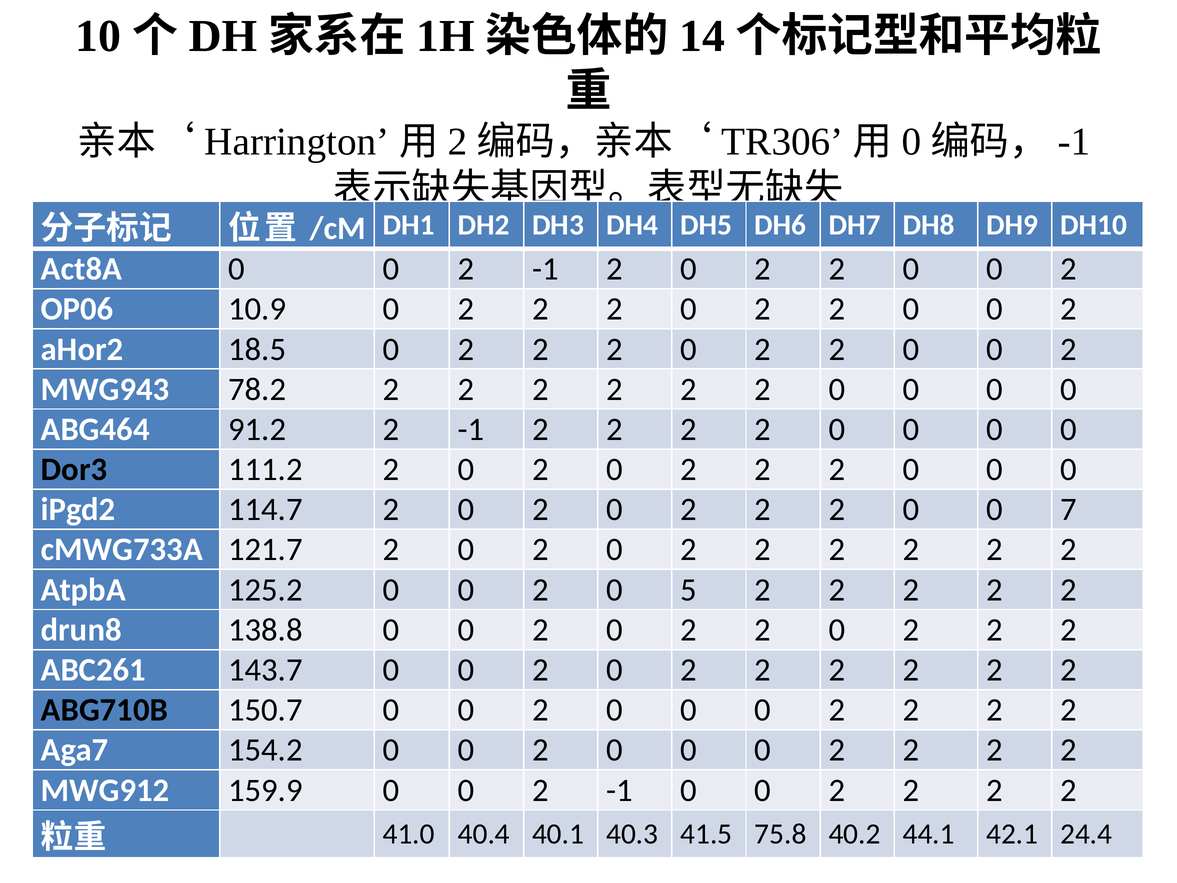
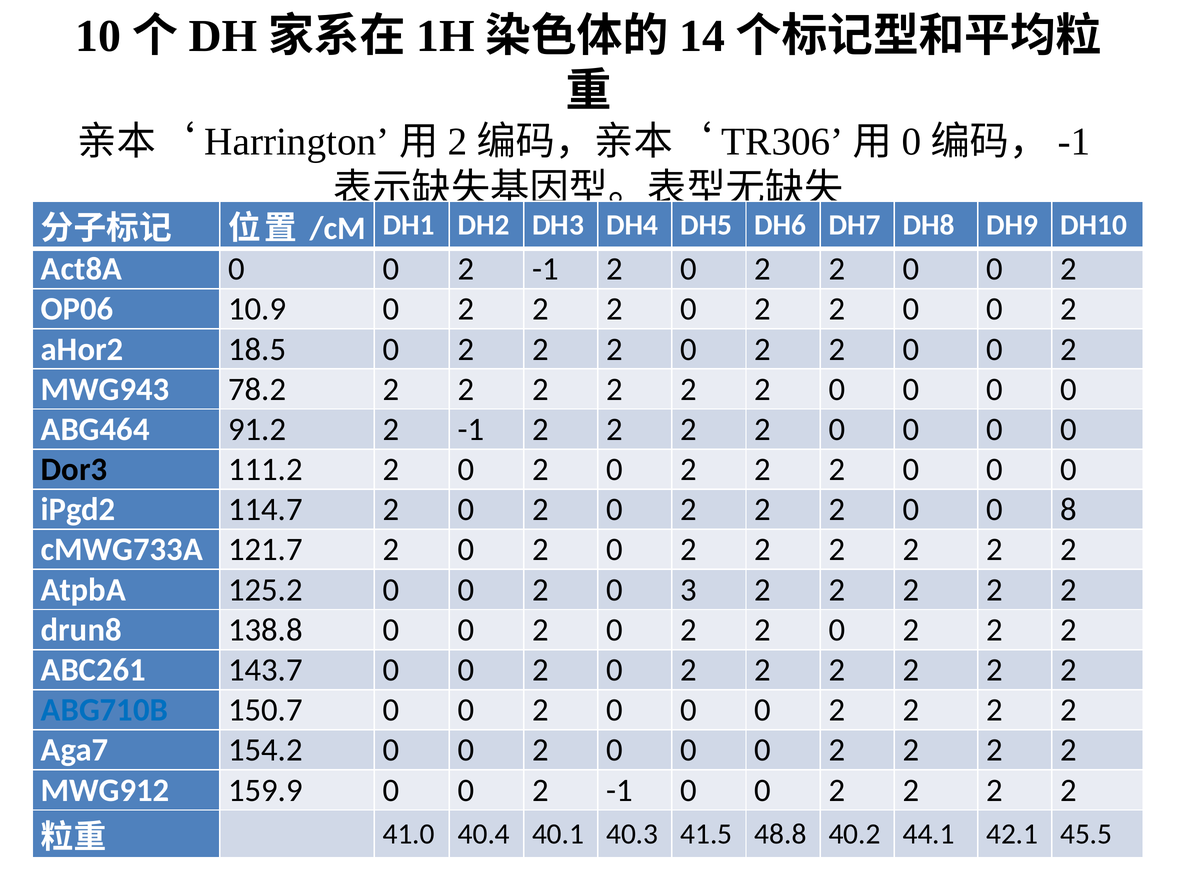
7: 7 -> 8 (1069, 509)
5: 5 -> 3 (689, 590)
ABG710B colour: black -> blue (104, 710)
75.8: 75.8 -> 48.8 (780, 834)
24.4: 24.4 -> 45.5 (1086, 834)
